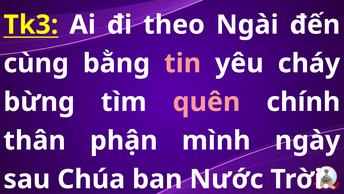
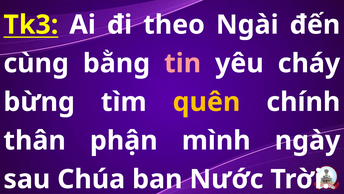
quên colour: pink -> yellow (206, 102)
